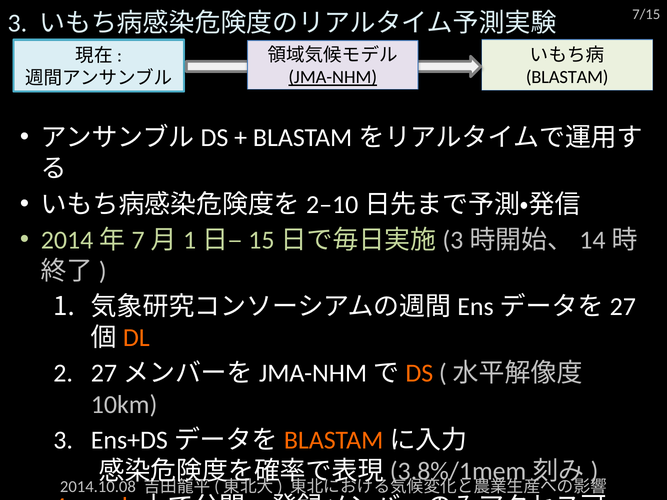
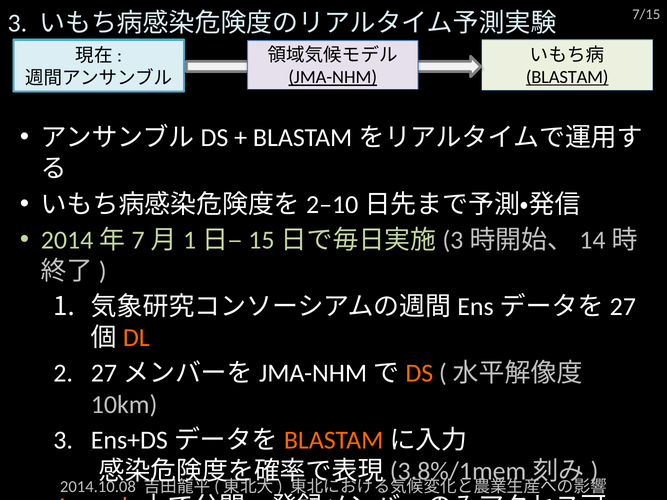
BLASTAM underline: none -> present (567, 77)
